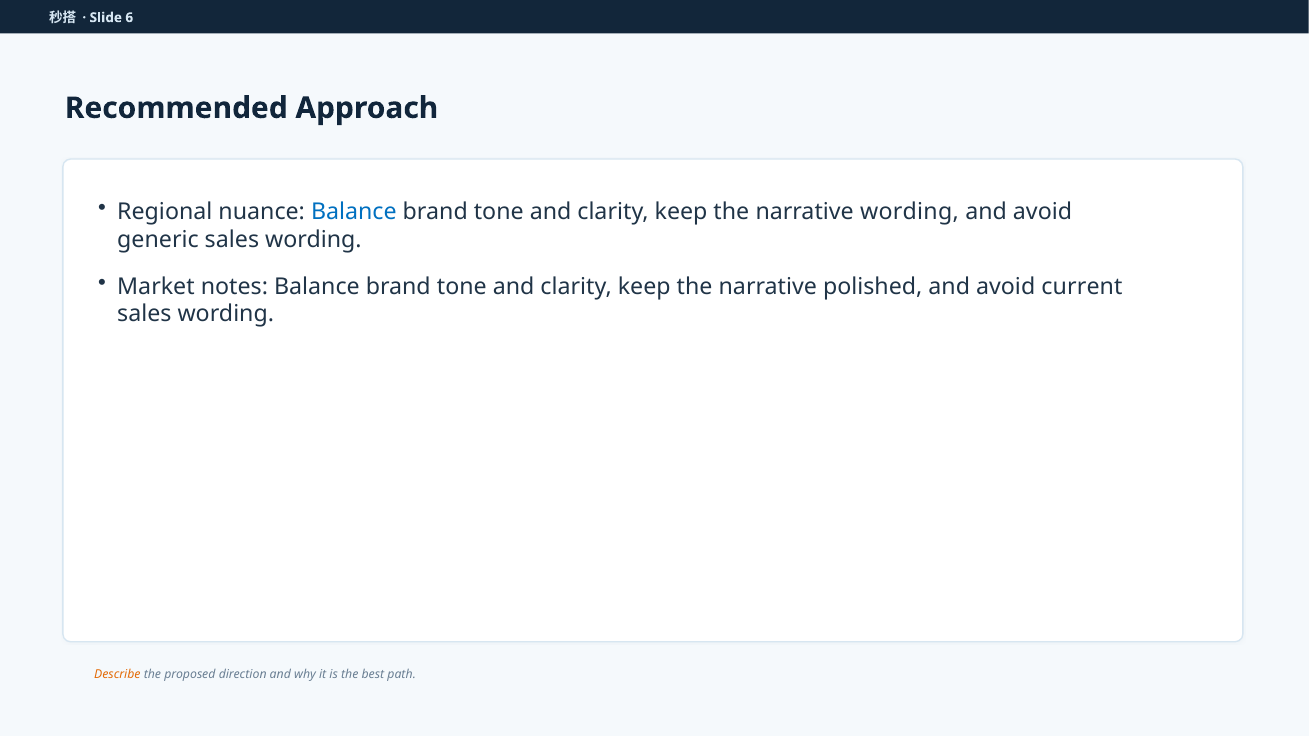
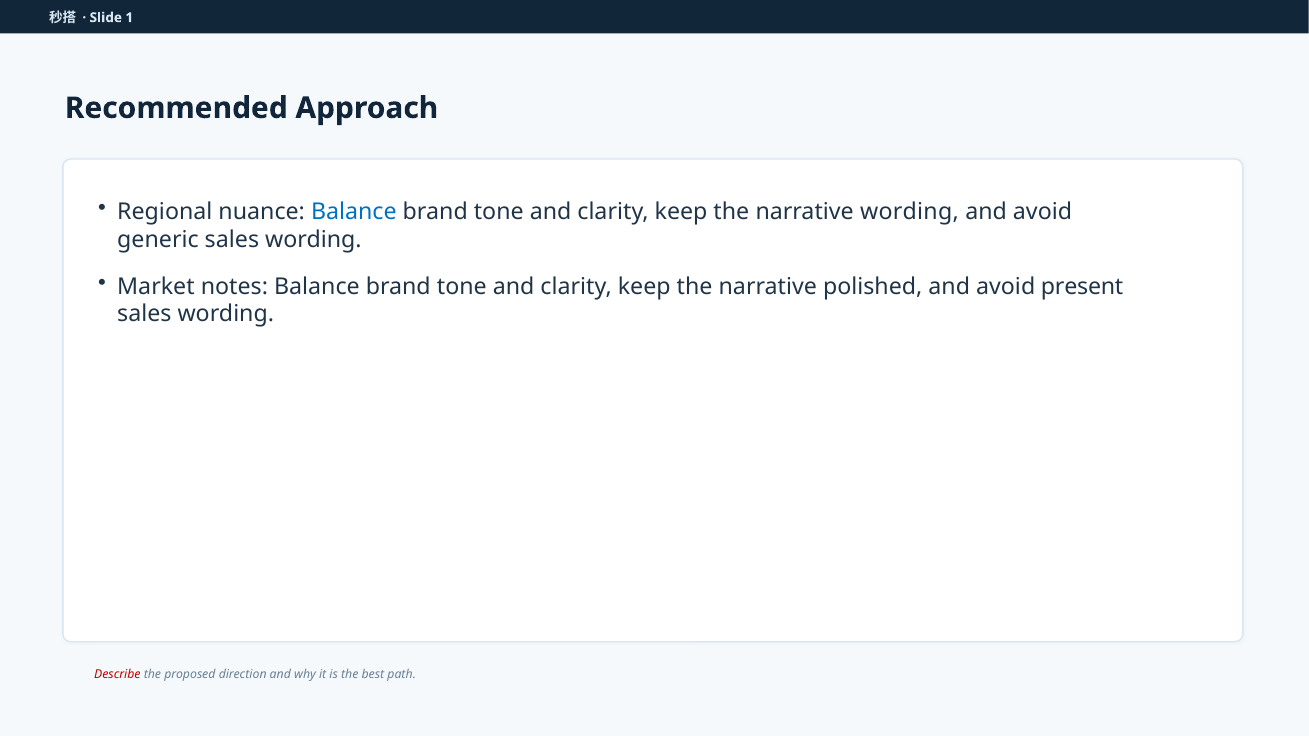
6: 6 -> 1 (129, 18)
current: current -> present (1082, 287)
Describe colour: orange -> red (117, 674)
